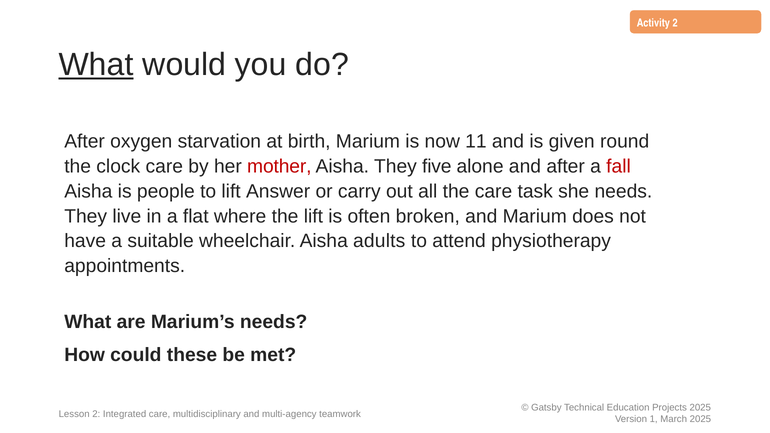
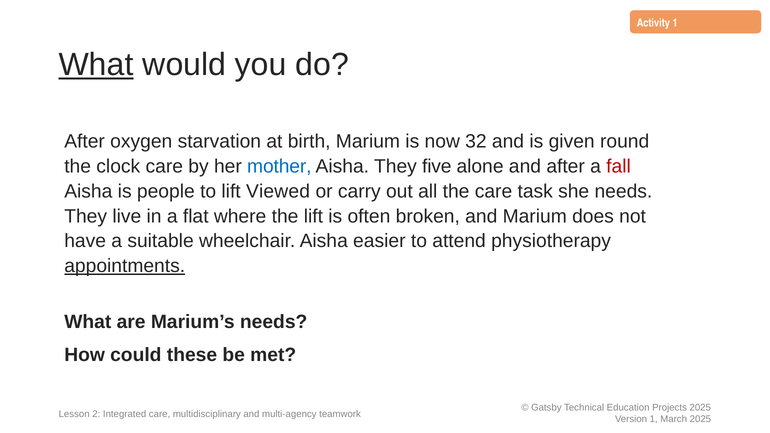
Activity 2: 2 -> 1 (675, 23)
11: 11 -> 32 (476, 141)
mother colour: red -> blue (279, 166)
Answer: Answer -> Viewed (278, 191)
adults: adults -> easier (379, 241)
appointments underline: none -> present (125, 266)
